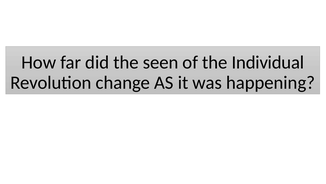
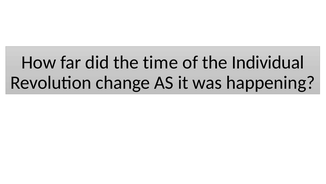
seen: seen -> time (160, 62)
